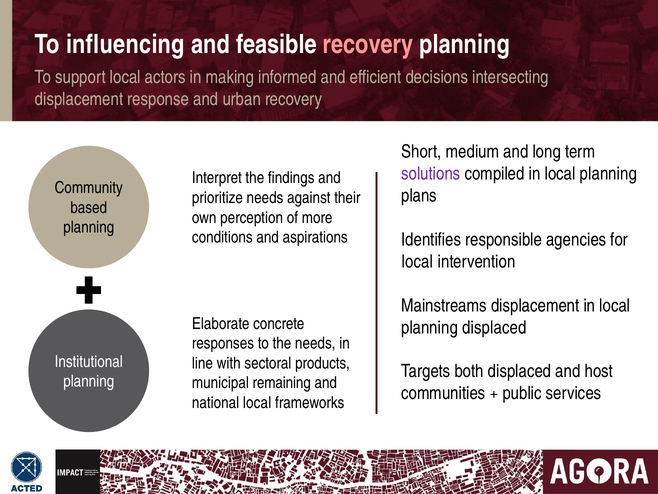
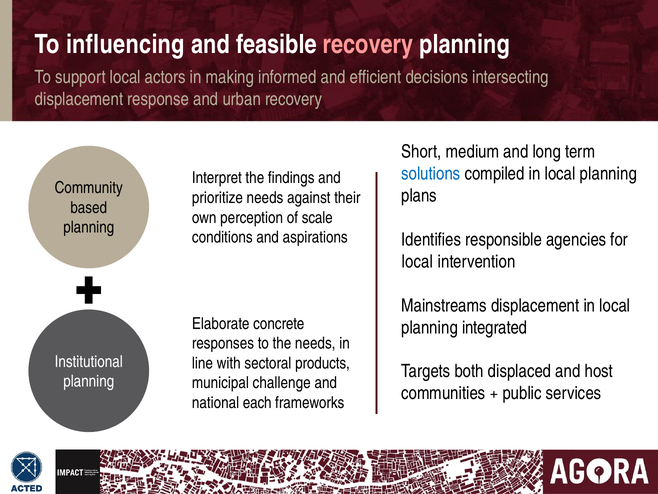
solutions colour: purple -> blue (431, 174)
more: more -> scale (317, 217)
planning displaced: displaced -> integrated (495, 327)
remaining: remaining -> challenge (282, 383)
national local: local -> each (257, 402)
